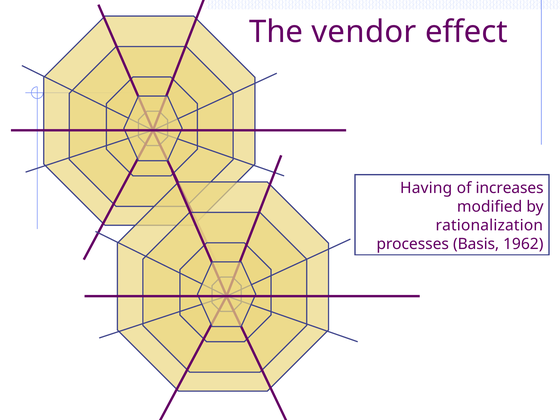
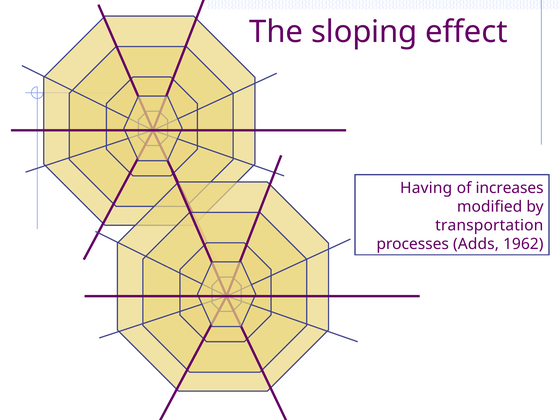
vendor: vendor -> sloping (364, 32)
rationalization: rationalization -> transportation (489, 225)
Basis: Basis -> Adds (476, 244)
